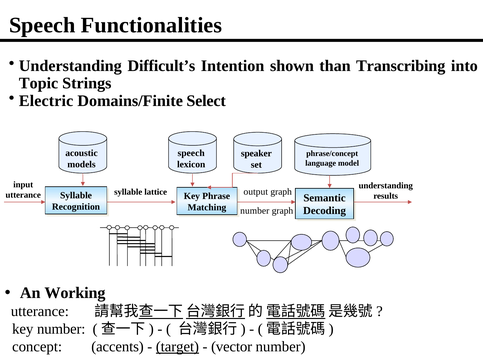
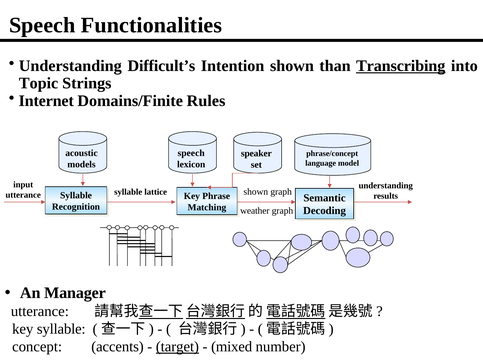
Transcribing underline: none -> present (401, 66)
Electric: Electric -> Internet (46, 101)
Select: Select -> Rules (206, 101)
lattice output: output -> shown (256, 192)
number: number -> weather (255, 211)
Working: Working -> Manager (75, 293)
key number: number -> syllable (61, 329)
vector: vector -> mixed (232, 347)
